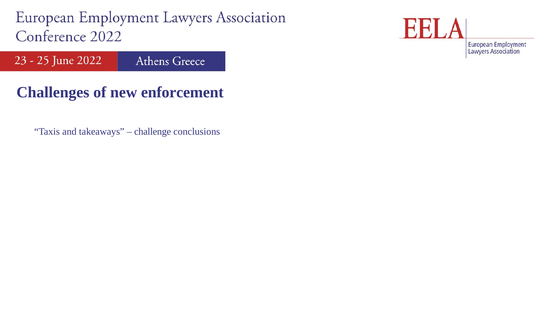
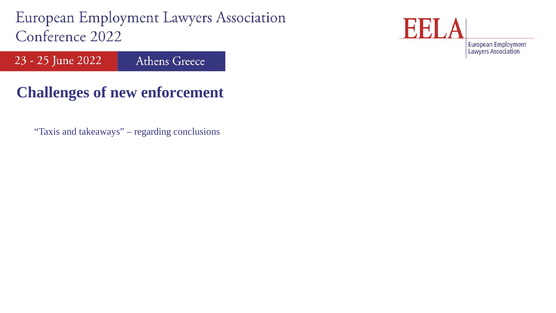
challenge: challenge -> regarding (153, 131)
